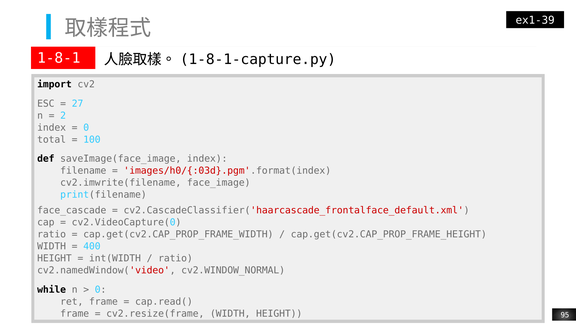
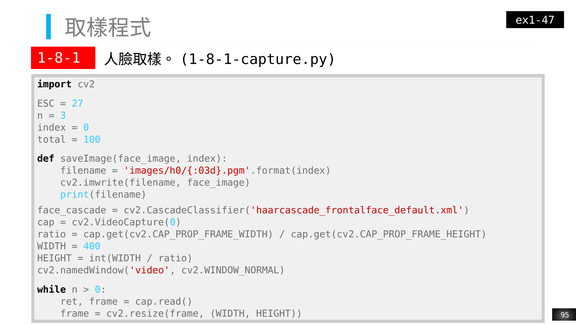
ex1-39: ex1-39 -> ex1-47 (535, 20)
2: 2 -> 3 (63, 116)
